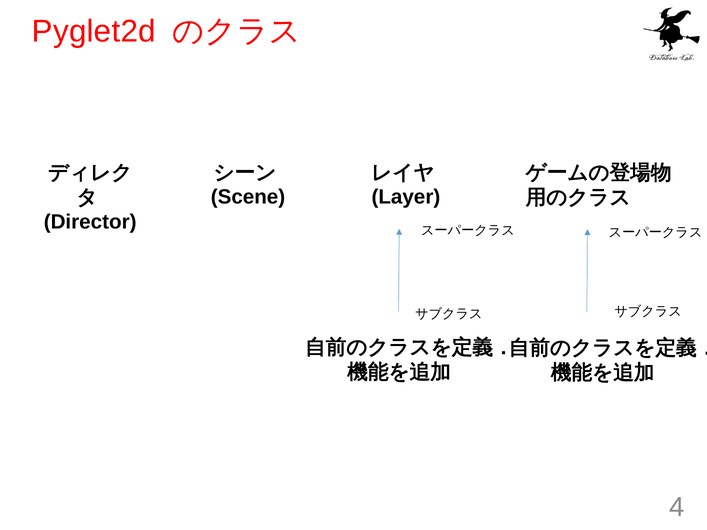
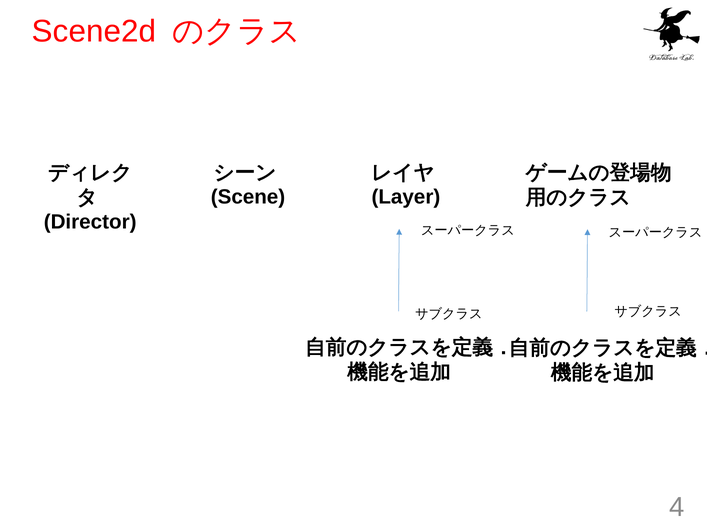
Pyglet2d: Pyglet2d -> Scene2d (94, 31)
